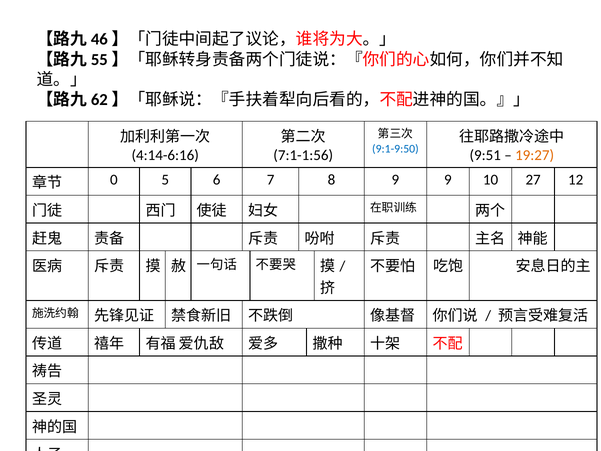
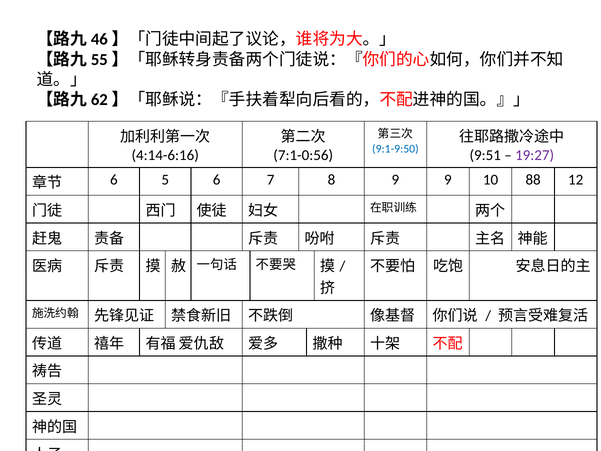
7:1-1:56: 7:1-1:56 -> 7:1-0:56 (303, 155)
19:27 colour: orange -> purple (535, 155)
0: 0 -> 6 (114, 180)
27: 27 -> 88 (533, 180)
